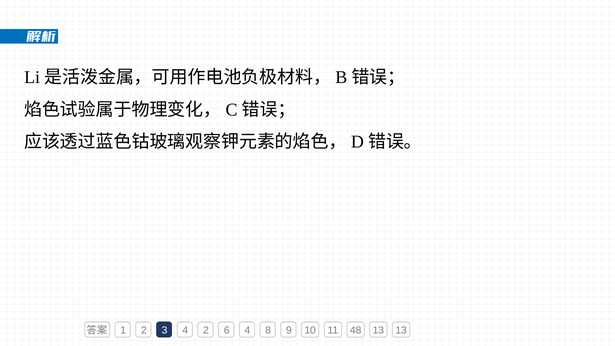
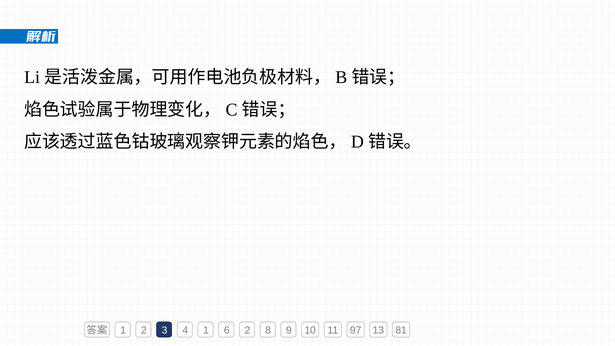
4 2: 2 -> 1 (206, 330)
6 4: 4 -> 2 (247, 330)
48: 48 -> 97 (356, 330)
13 13: 13 -> 81 (401, 330)
